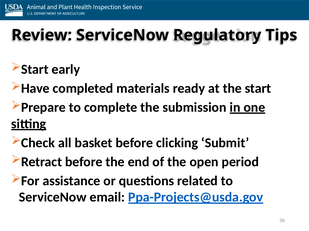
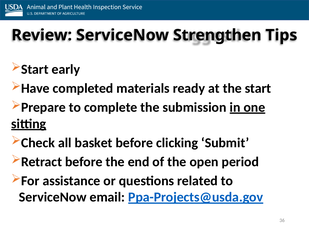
Regulatory: Regulatory -> Strengthen (217, 35)
